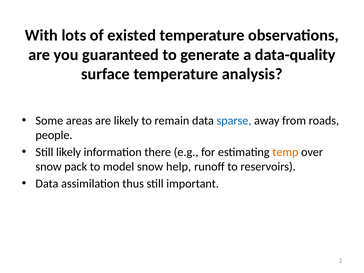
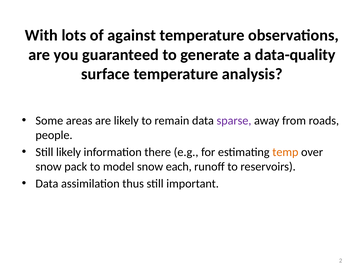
existed: existed -> against (132, 35)
sparse colour: blue -> purple (234, 121)
help: help -> each (179, 167)
